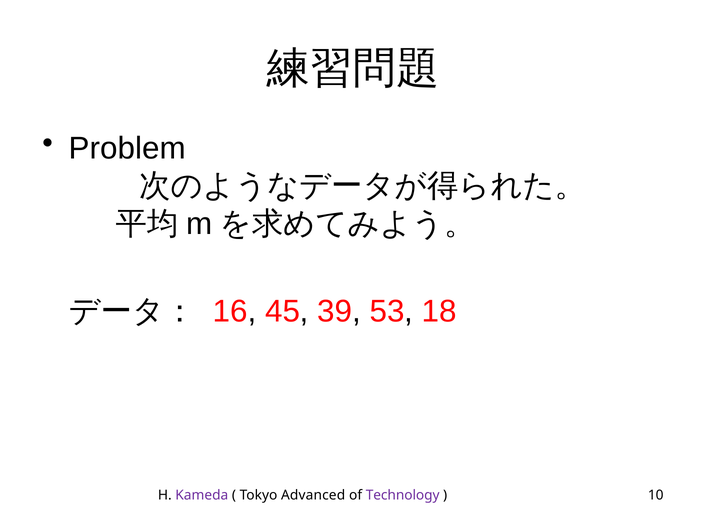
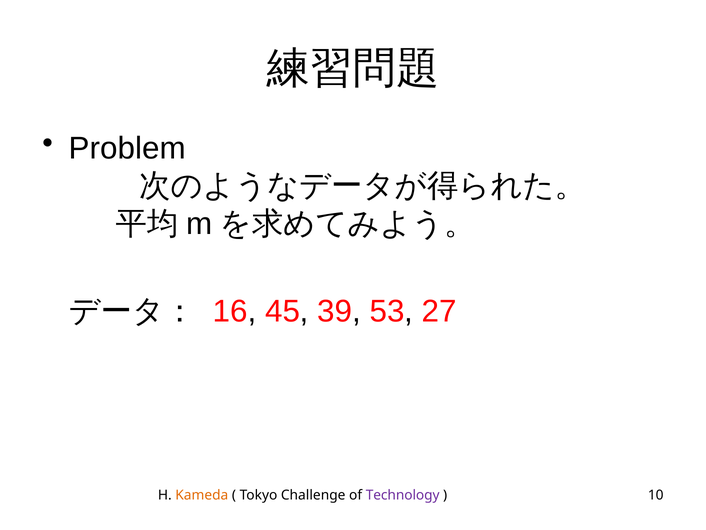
18: 18 -> 27 (439, 311)
Kameda colour: purple -> orange (202, 495)
Advanced: Advanced -> Challenge (313, 495)
